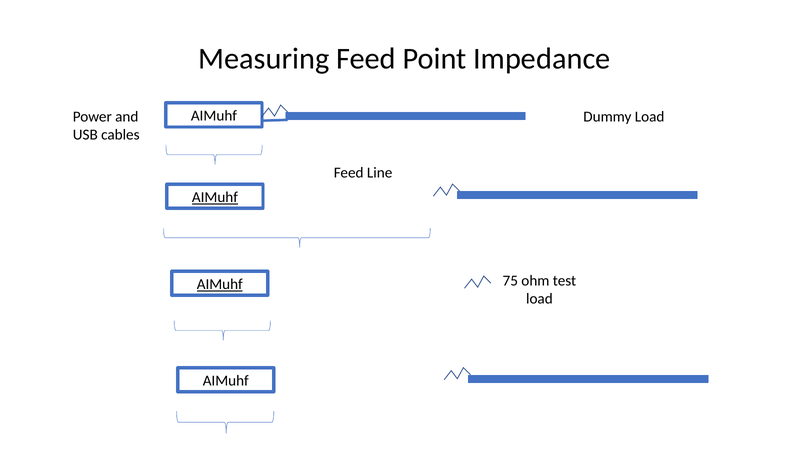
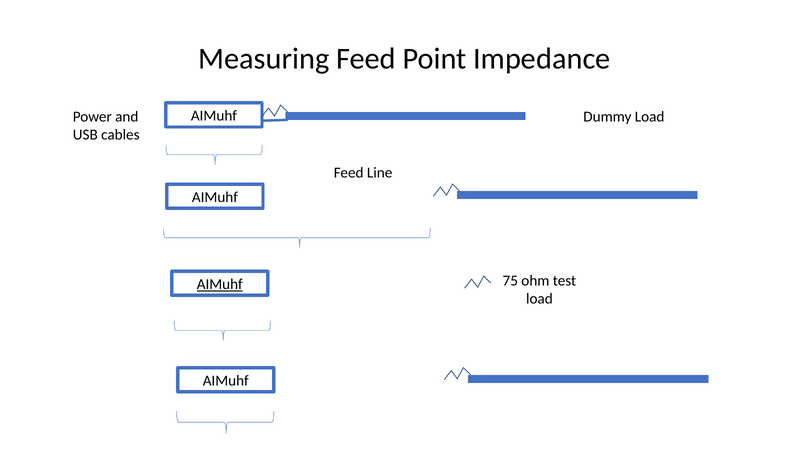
AIMuhf underline: present -> none (215, 197)
